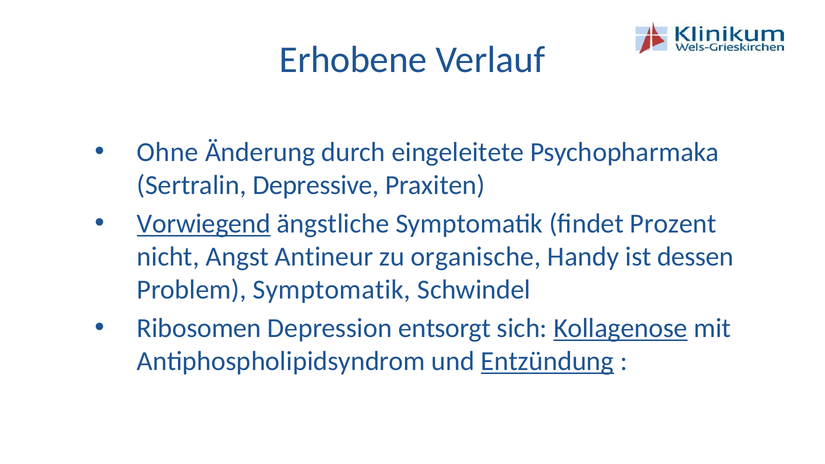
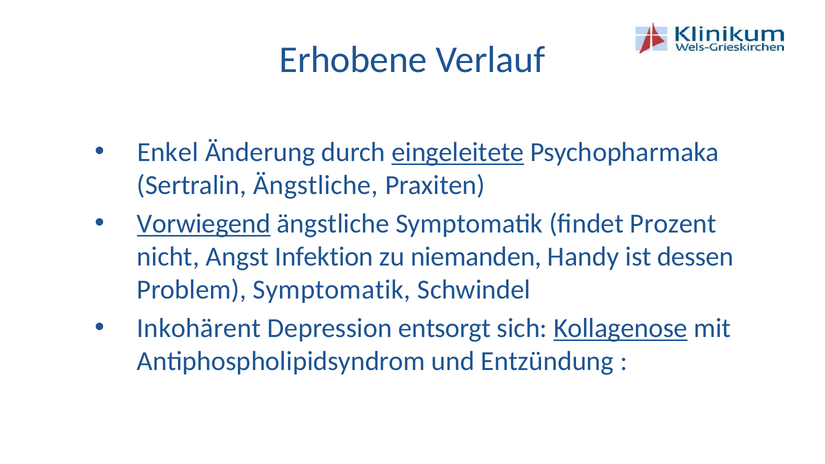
Ohne: Ohne -> Enkel (168, 152)
eingeleitete underline: none -> present (458, 152)
Sertralin Depressive: Depressive -> Ängstliche (316, 185)
Antineur: Antineur -> Infektion (324, 257)
organische: organische -> niemanden (476, 257)
Ribosomen: Ribosomen -> Inkohärent (199, 328)
Entzündung underline: present -> none (547, 361)
